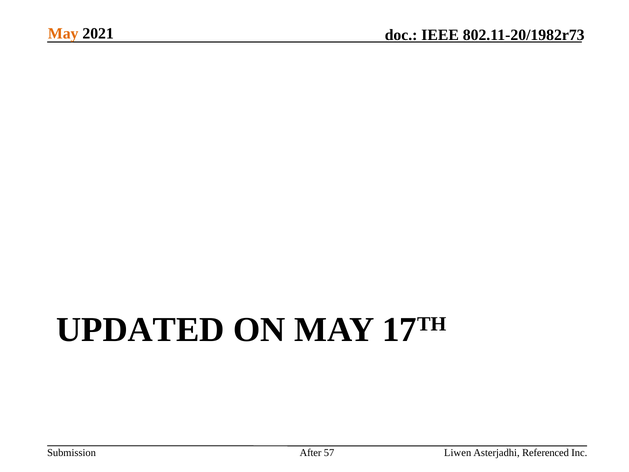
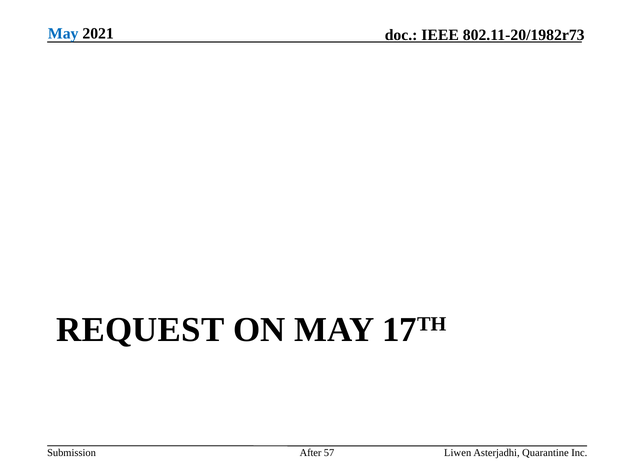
May colour: orange -> blue (63, 33)
UPDATED: UPDATED -> REQUEST (140, 330)
Referenced: Referenced -> Quarantine (545, 452)
